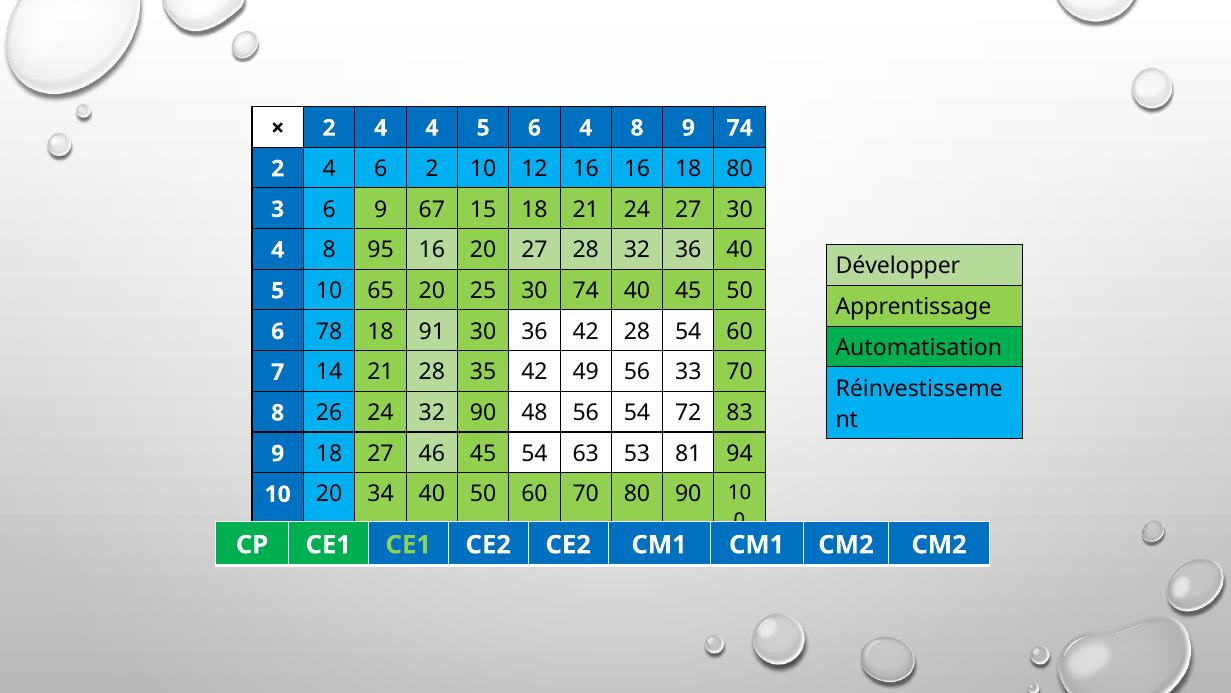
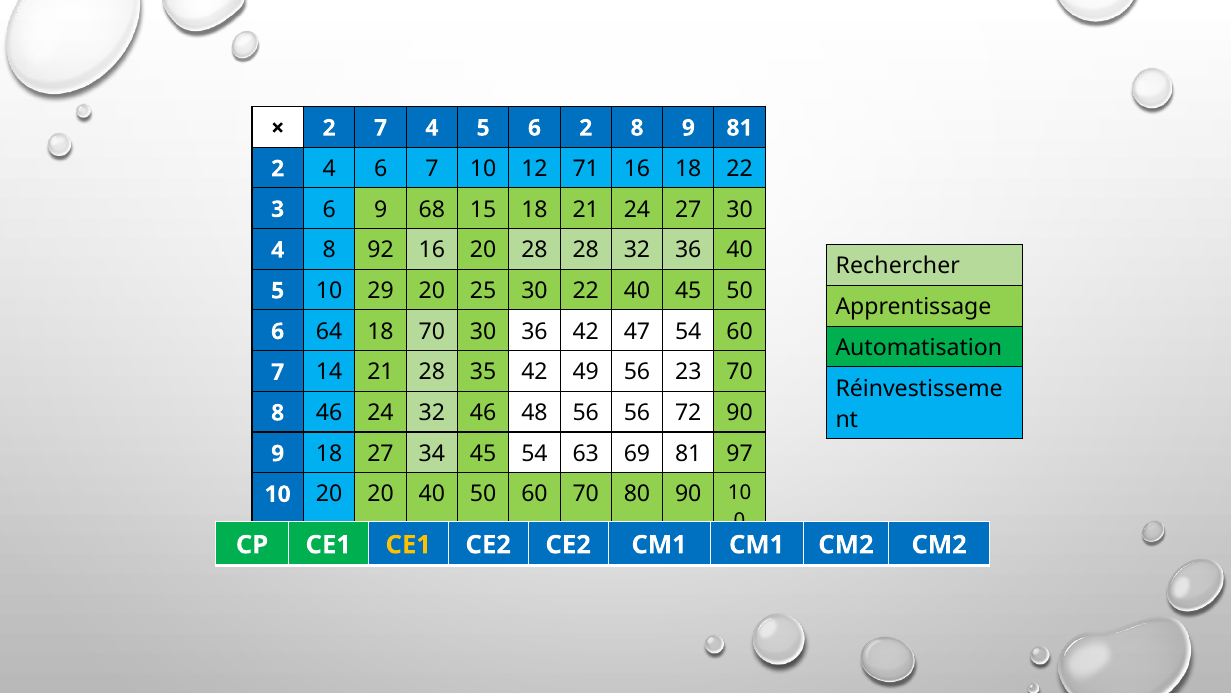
4: 4 -> 7 (381, 128)
6 4: 4 -> 2 (586, 128)
9 74: 74 -> 81 (740, 128)
6 2: 2 -> 7 (432, 169)
12 16: 16 -> 71 (586, 169)
18 80: 80 -> 22 (740, 169)
67: 67 -> 68 (432, 209)
95: 95 -> 92 (381, 250)
20 27: 27 -> 28 (534, 250)
Développer: Développer -> Rechercher (898, 266)
65: 65 -> 29 (381, 291)
30 74: 74 -> 22 (586, 291)
78: 78 -> 64 (329, 331)
18 91: 91 -> 70 (432, 331)
42 28: 28 -> 47 (637, 331)
33: 33 -> 23 (688, 372)
8 26: 26 -> 46 (329, 413)
32 90: 90 -> 46 (483, 413)
56 54: 54 -> 56 (637, 413)
72 83: 83 -> 90 (740, 413)
46: 46 -> 34 (432, 453)
53: 53 -> 69 (637, 453)
94: 94 -> 97 (740, 453)
20 34: 34 -> 20 (381, 494)
CE1 colour: light green -> yellow (408, 544)
